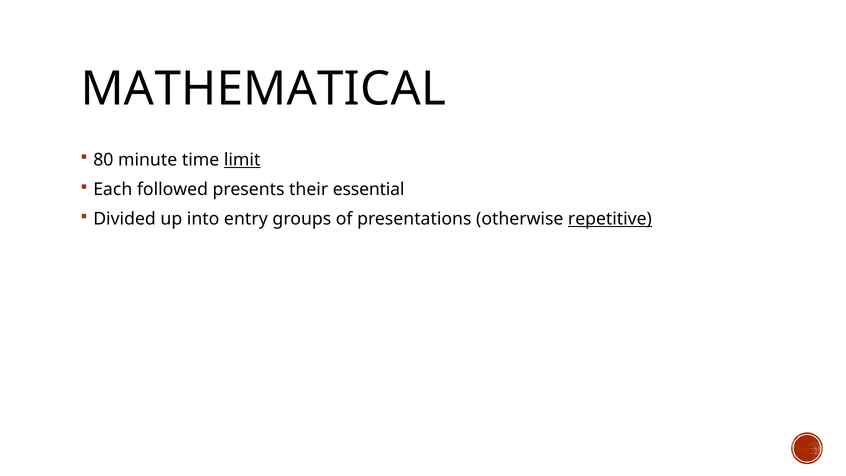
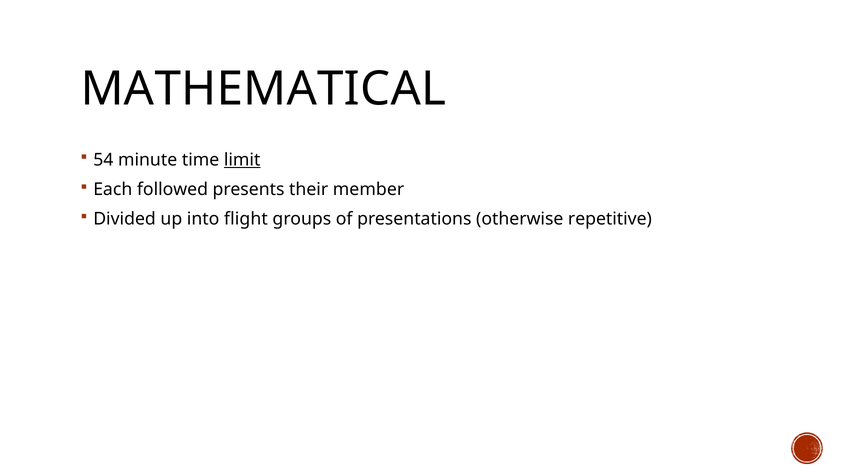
80: 80 -> 54 (103, 160)
essential: essential -> member (369, 189)
entry: entry -> flight (246, 219)
repetitive underline: present -> none (610, 219)
